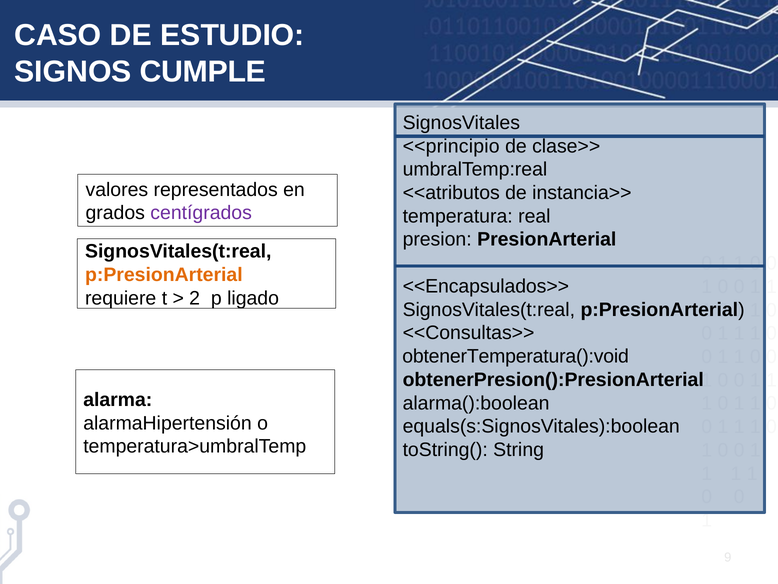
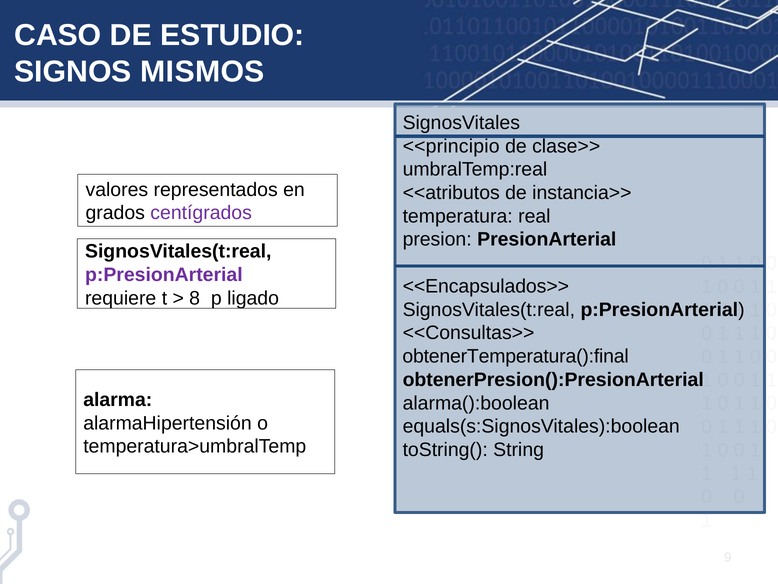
CUMPLE: CUMPLE -> MISMOS (203, 72)
p:PresionArterial colour: orange -> purple (164, 275)
2: 2 -> 8 (195, 298)
obtenerTemperatura():void: obtenerTemperatura():void -> obtenerTemperatura():final (516, 356)
